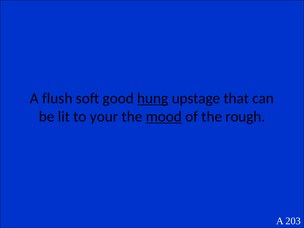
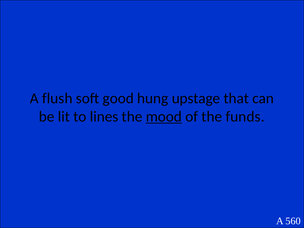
hung underline: present -> none (153, 98)
your: your -> lines (104, 117)
rough: rough -> funds (245, 117)
203: 203 -> 560 (293, 221)
